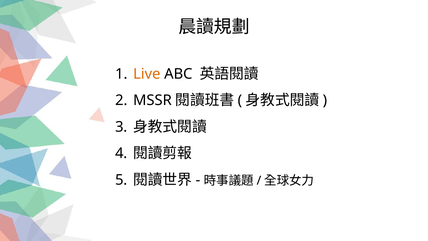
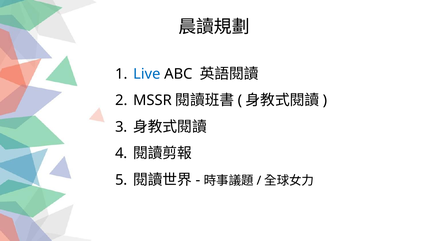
Live colour: orange -> blue (147, 74)
